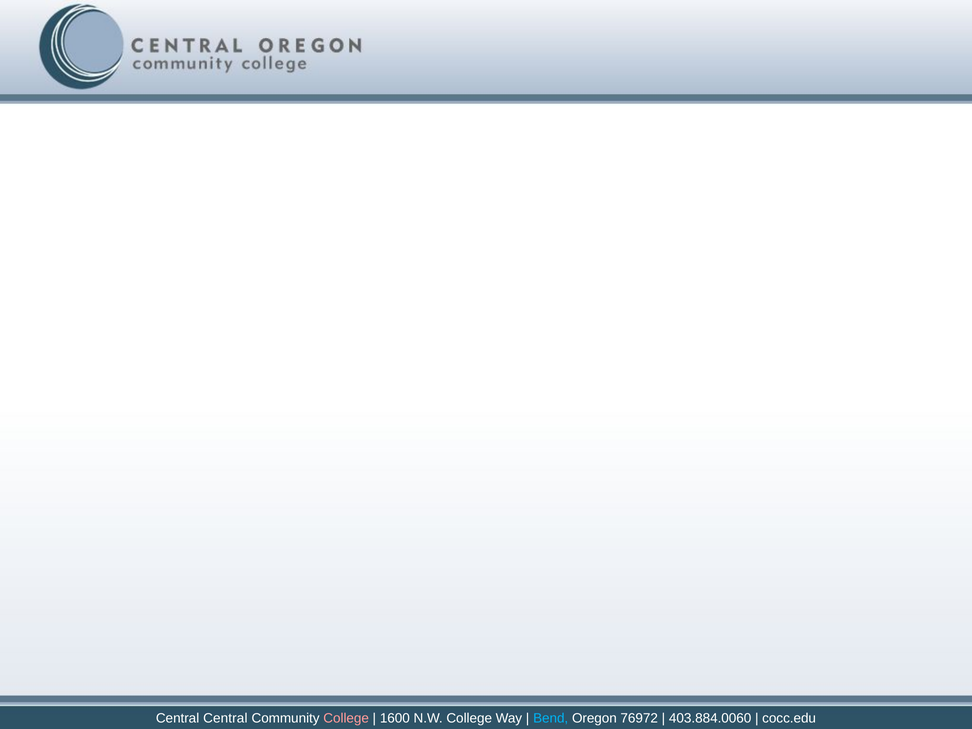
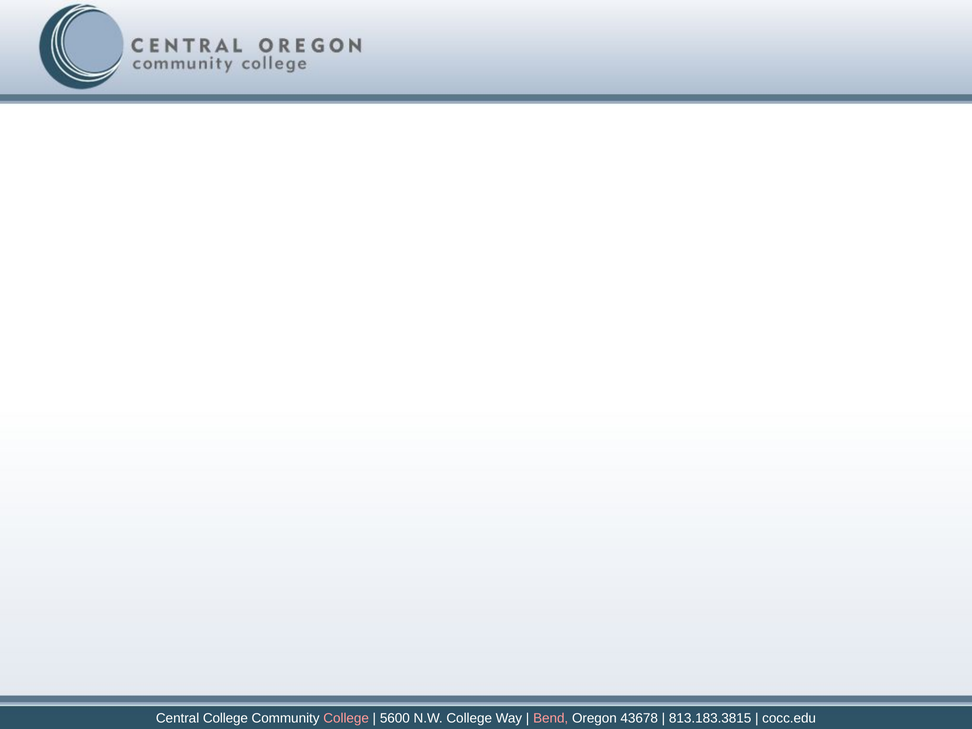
Central Central: Central -> College (225, 719)
1600: 1600 -> 5600 (395, 719)
Bend colour: light blue -> pink (551, 719)
76972: 76972 -> 43678 (639, 719)
403.884.0060: 403.884.0060 -> 813.183.3815 (710, 719)
